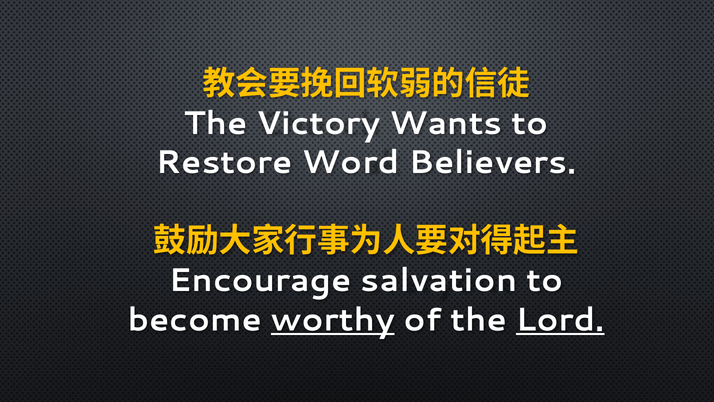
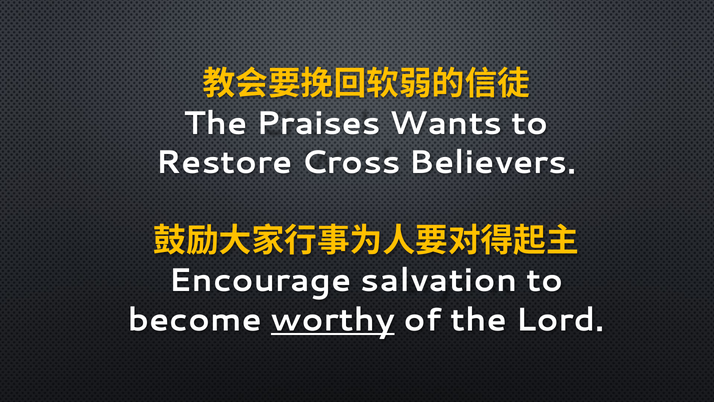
Victory: Victory -> Praises (318, 123)
Word: Word -> Cross (351, 162)
Lord underline: present -> none (560, 319)
